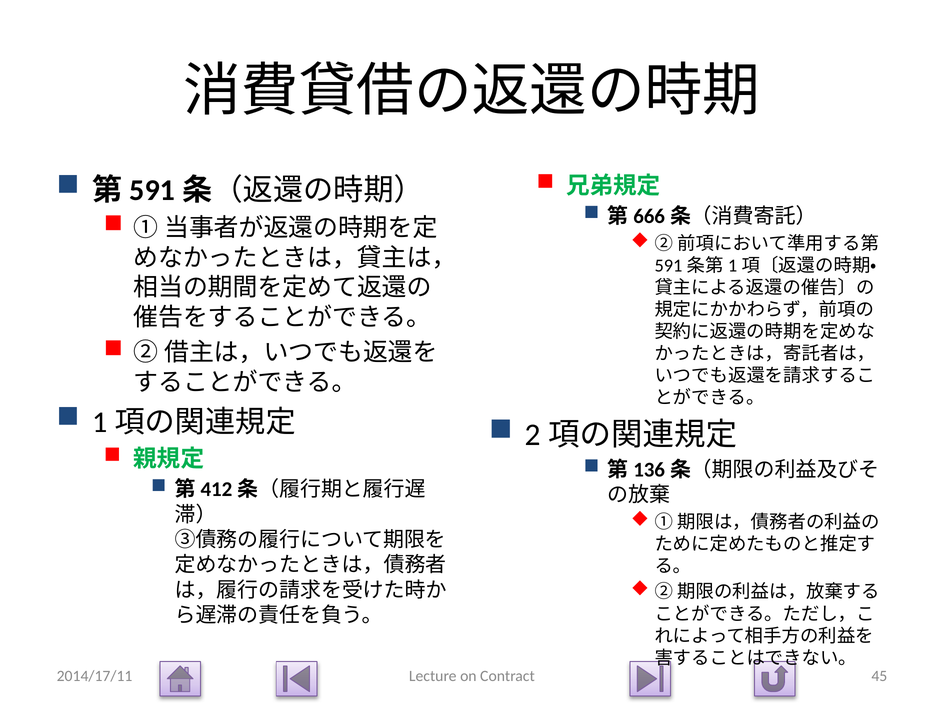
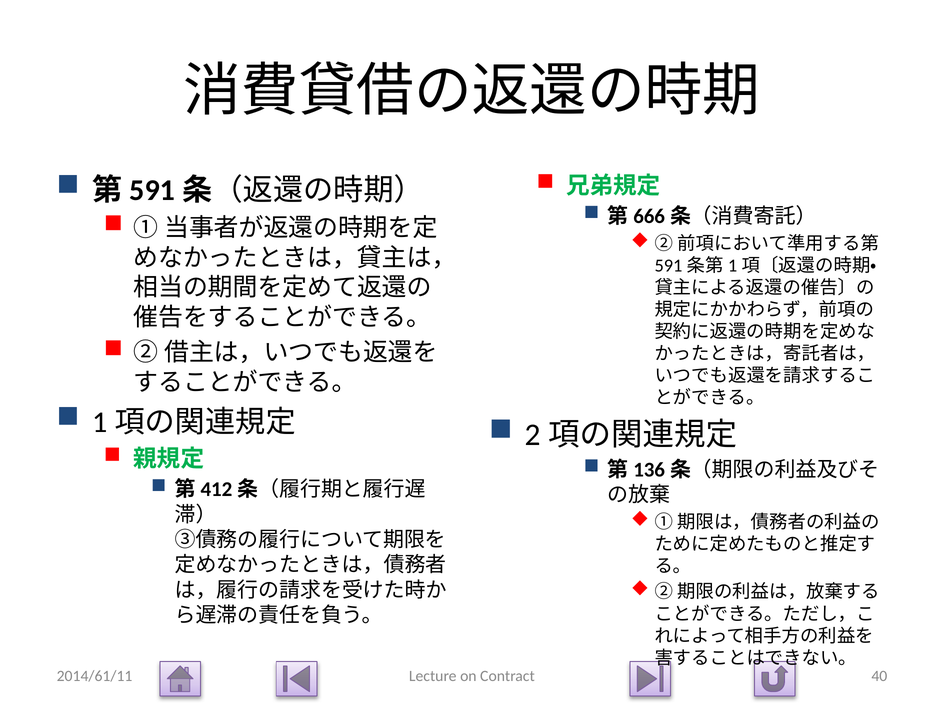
2014/17/11: 2014/17/11 -> 2014/61/11 (95, 676)
45: 45 -> 40 (879, 676)
